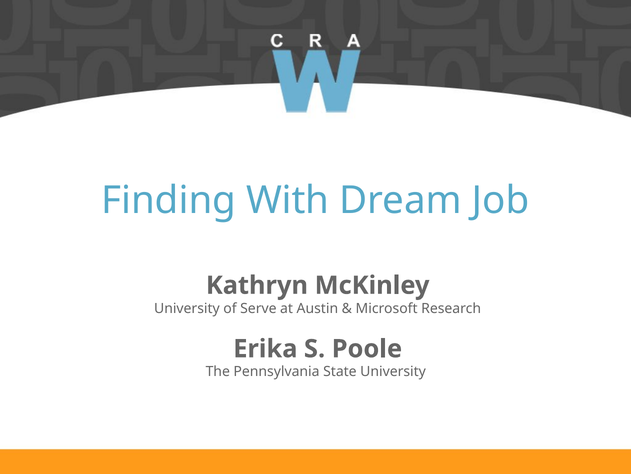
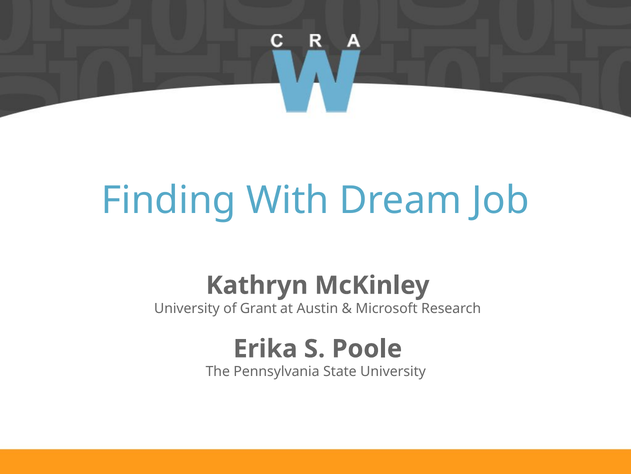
Serve: Serve -> Grant (258, 308)
